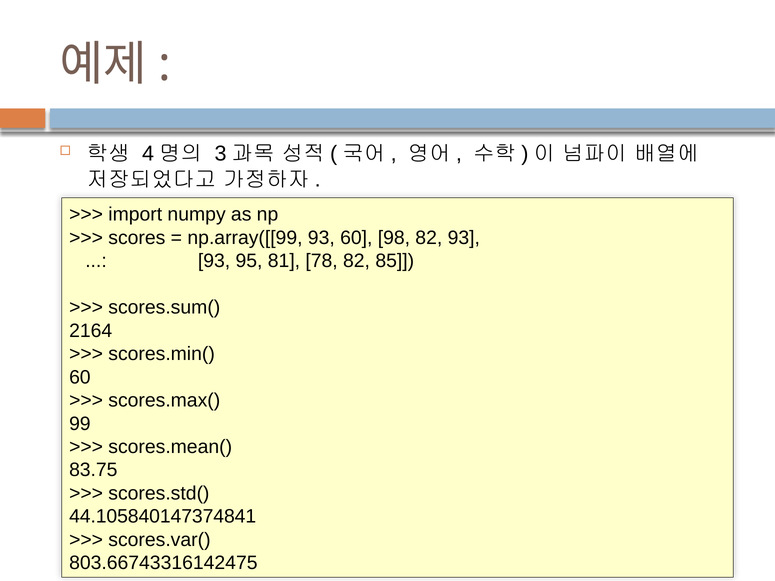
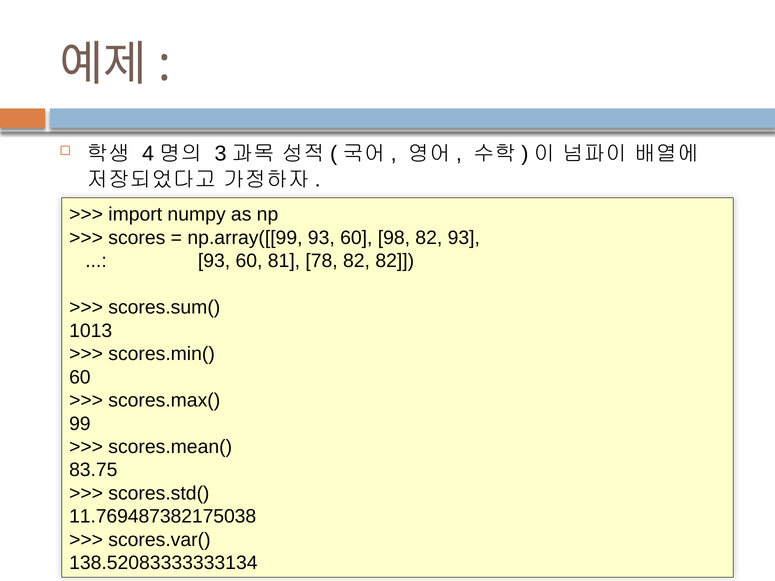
95: 95 -> 60 (249, 261)
82 85: 85 -> 82 (395, 261)
2164: 2164 -> 1013 (91, 331)
44.105840147374841: 44.105840147374841 -> 11.769487382175038 (163, 517)
803.66743316142475: 803.66743316142475 -> 138.52083333333134 (163, 563)
